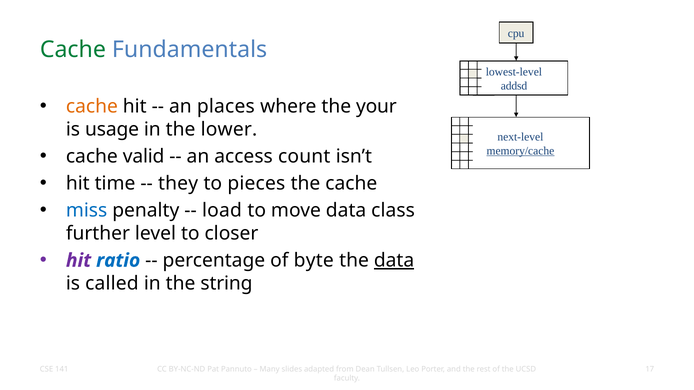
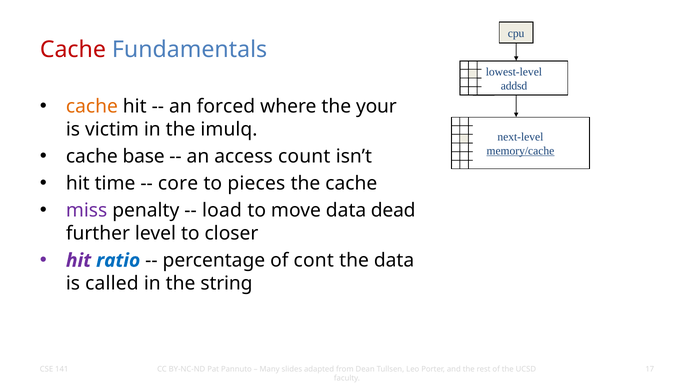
Cache colour: green -> red (73, 50)
places: places -> forced (226, 107)
usage: usage -> victim (112, 130)
lower: lower -> imulq (229, 130)
valid: valid -> base (144, 157)
they: they -> core (178, 184)
miss colour: blue -> purple (87, 211)
class: class -> dead (393, 211)
byte: byte -> cont (314, 261)
data underline: present -> none (394, 261)
